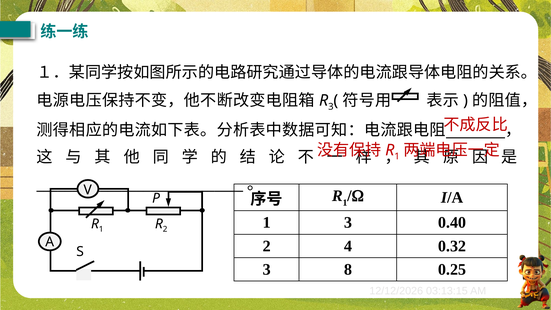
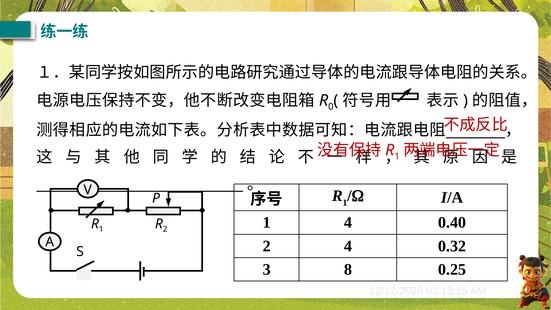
3: 3 -> 0 (331, 107)
1 3: 3 -> 4 (348, 223)
